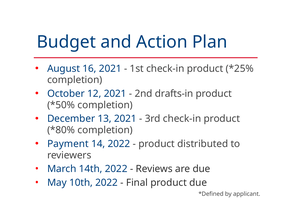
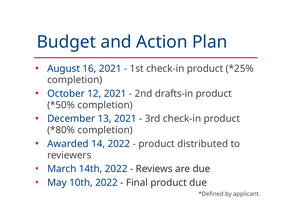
Payment: Payment -> Awarded (68, 144)
